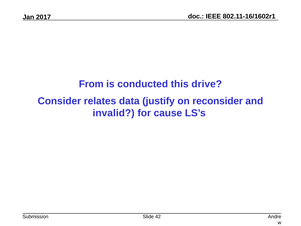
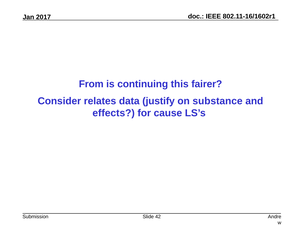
conducted: conducted -> continuing (143, 84)
drive: drive -> fairer (207, 84)
reconsider: reconsider -> substance (218, 101)
invalid: invalid -> effects (114, 113)
